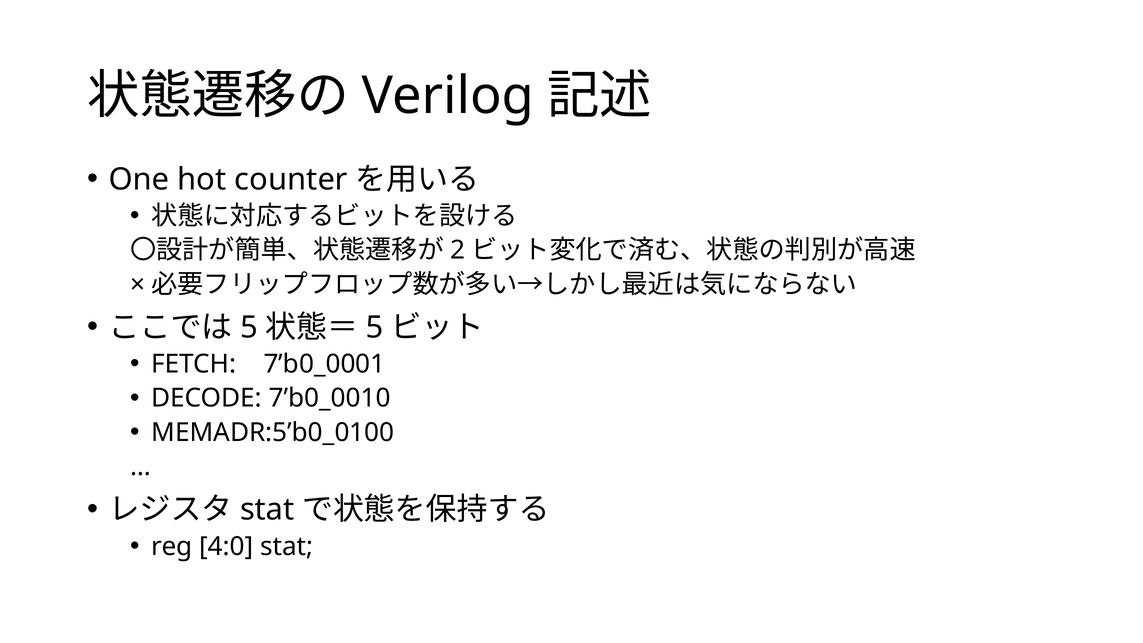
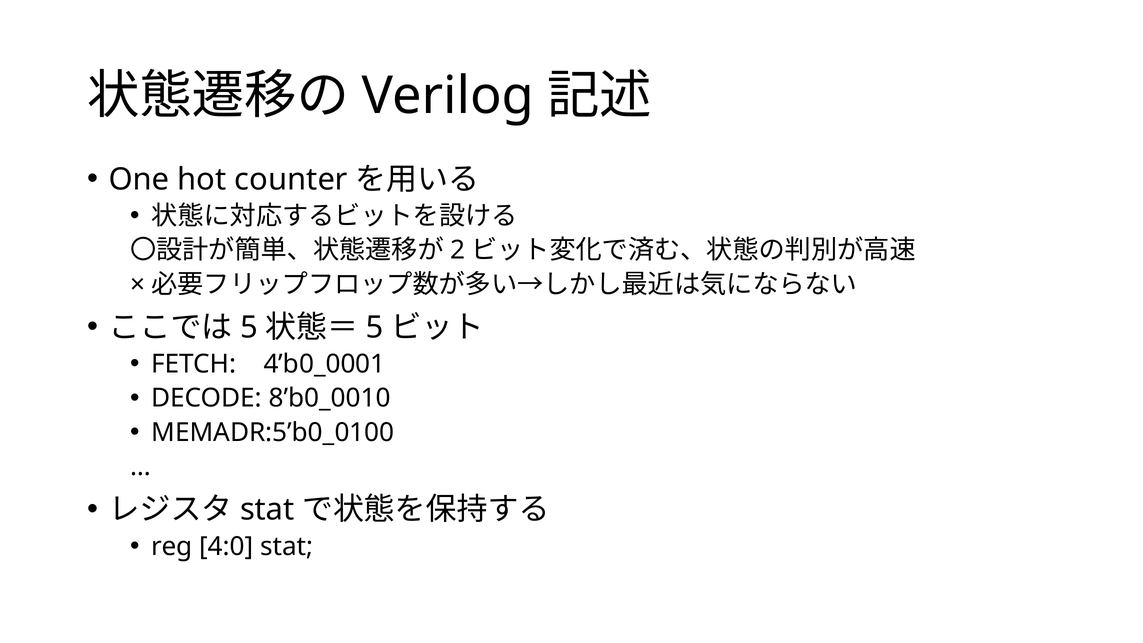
7’b0_0001: 7’b0_0001 -> 4’b0_0001 (324, 364)
7’b0_0010: 7’b0_0010 -> 8’b0_0010 (330, 398)
